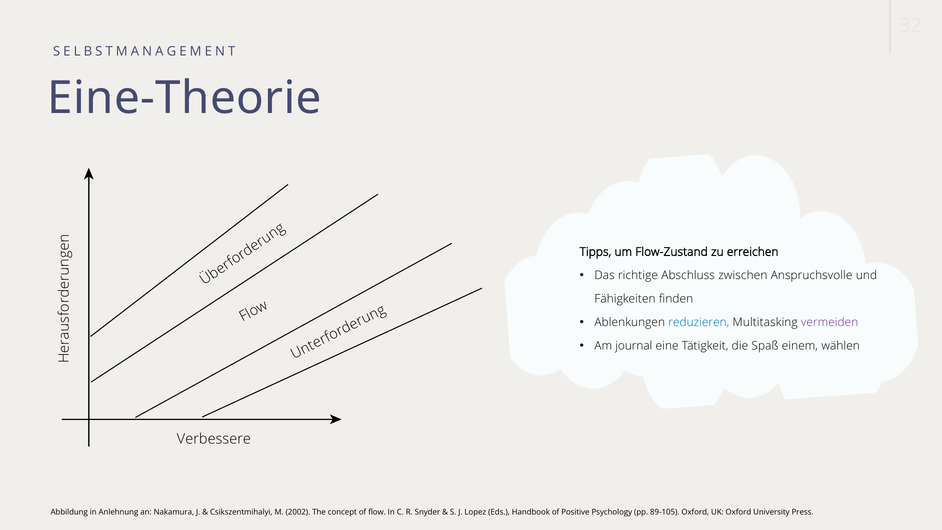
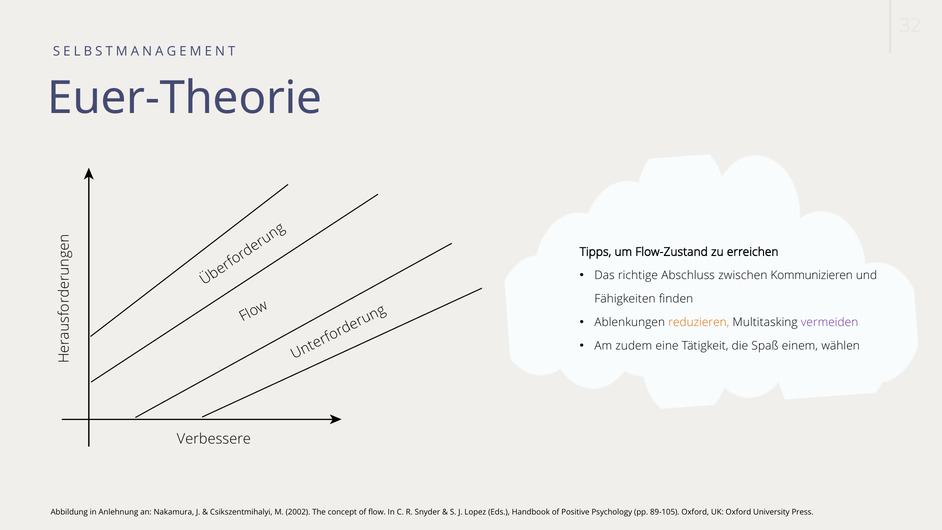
Eine-Theorie: Eine-Theorie -> Euer-Theorie (185, 98)
Anspruchsvolle: Anspruchsvolle -> Kommunizieren (812, 275)
reduzieren colour: blue -> orange (699, 322)
journal: journal -> zudem (634, 346)
